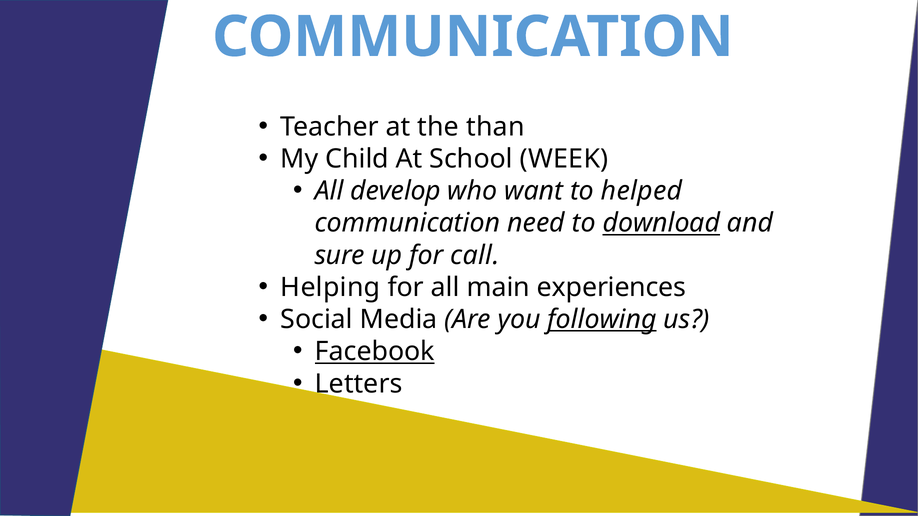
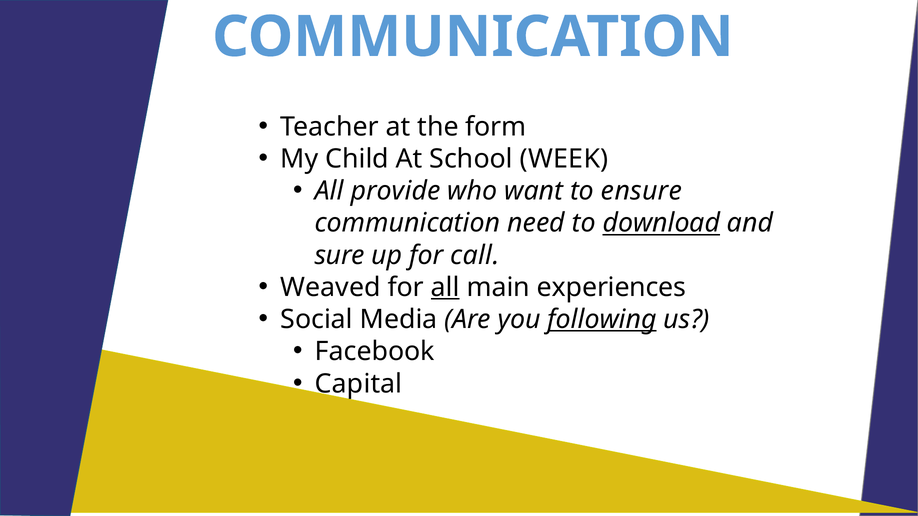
than: than -> form (496, 127)
develop: develop -> provide (396, 191)
helped: helped -> ensure (642, 191)
Helping: Helping -> Weaved (331, 288)
all underline: none -> present (445, 288)
Facebook underline: present -> none (375, 352)
Letters: Letters -> Capital (359, 384)
